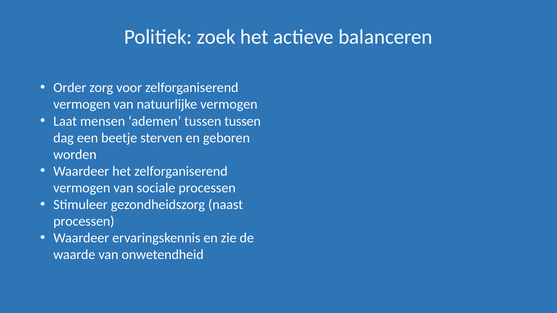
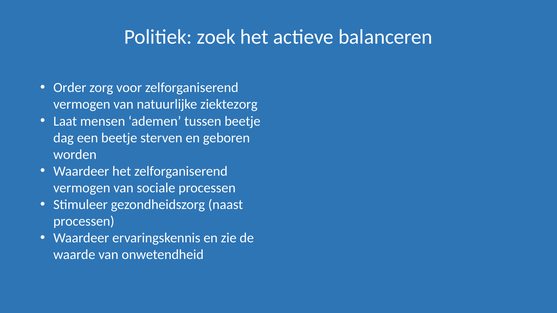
natuurlijke vermogen: vermogen -> ziektezorg (229, 104)
tussen tussen: tussen -> beetje (242, 121)
